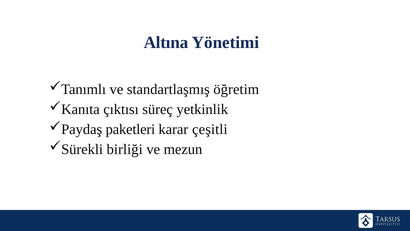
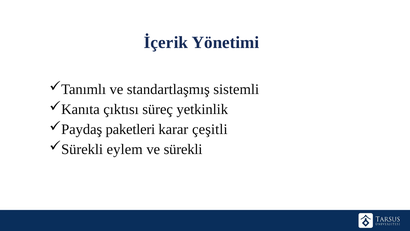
Altına: Altına -> İçerik (166, 43)
öğretim: öğretim -> sistemli (236, 89)
birliği: birliği -> eylem (125, 149)
mezun: mezun -> sürekli (183, 149)
